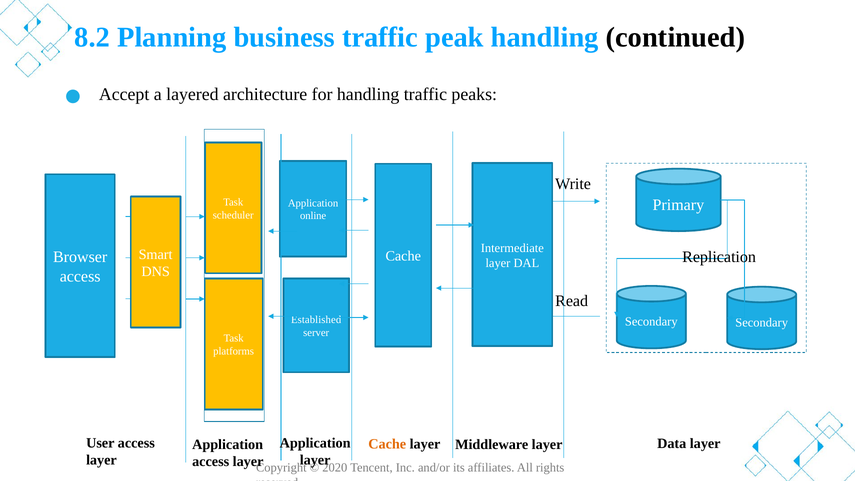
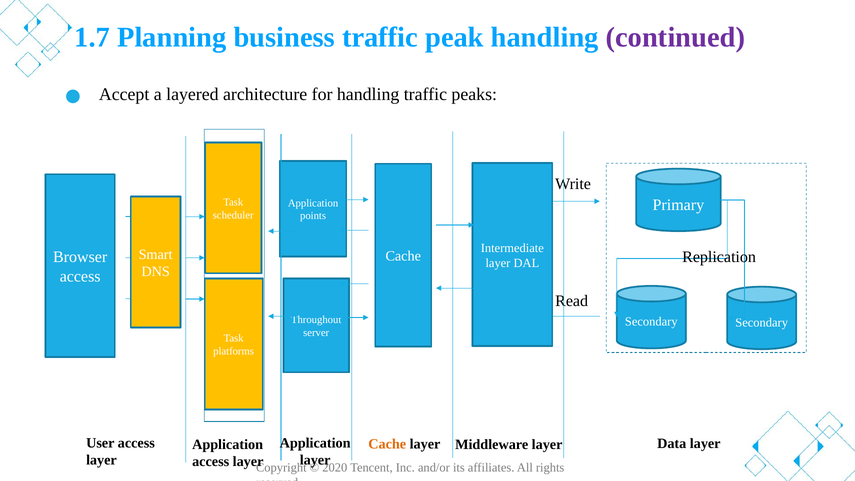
8.2: 8.2 -> 1.7 (92, 38)
continued colour: black -> purple (675, 38)
online: online -> points (313, 216)
Established: Established -> Throughout (316, 320)
